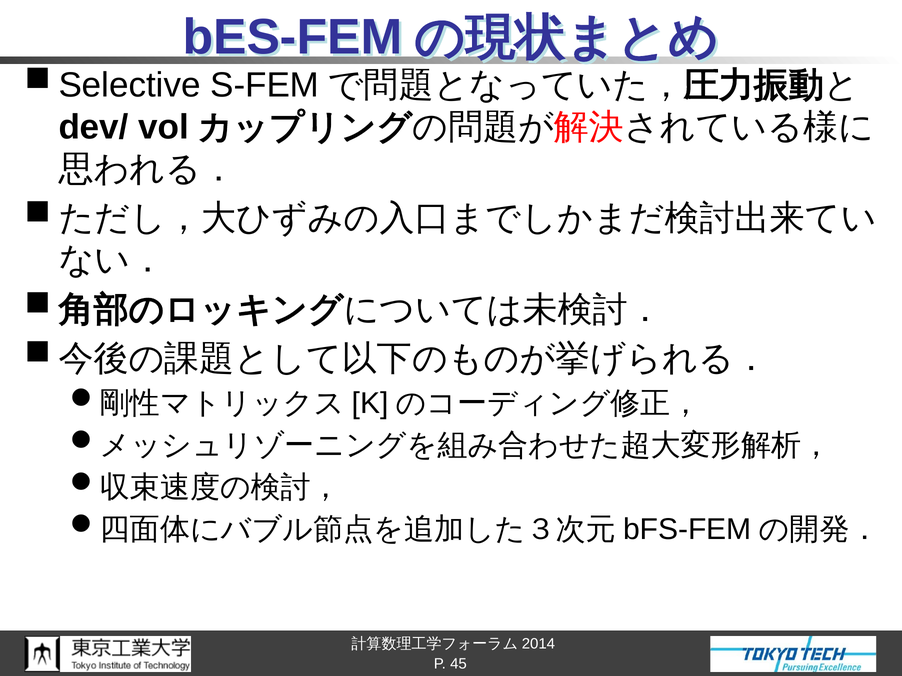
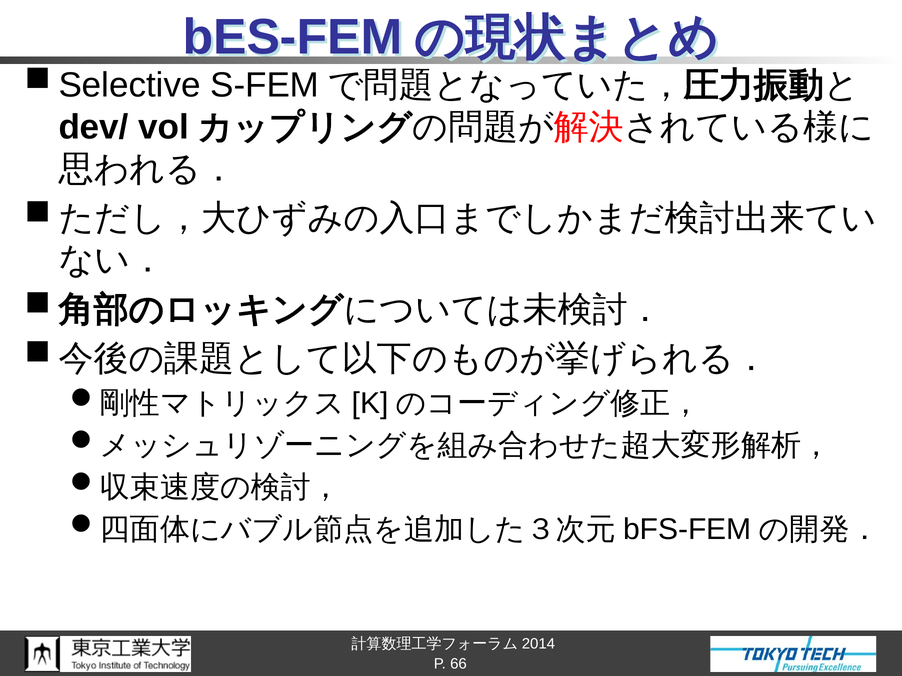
45: 45 -> 66 (458, 664)
